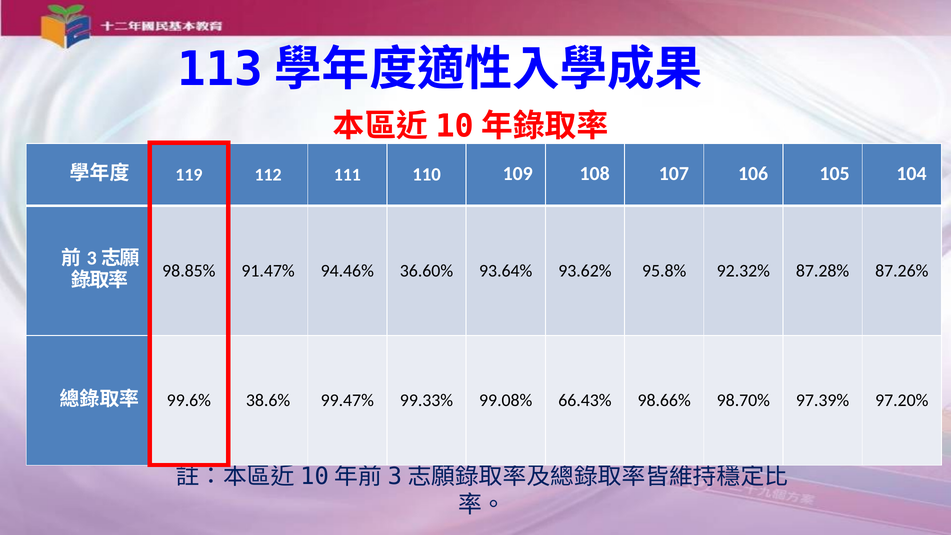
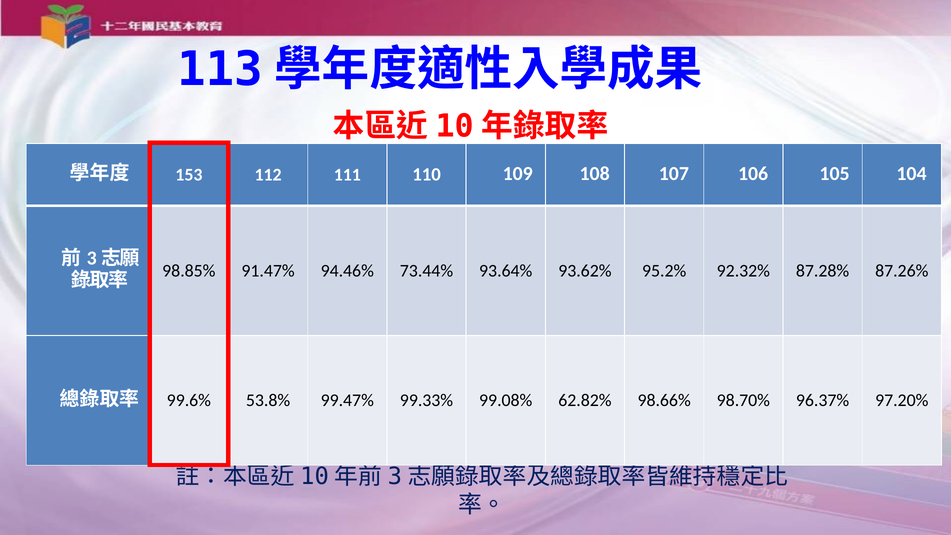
119: 119 -> 153 (189, 175)
36.60%: 36.60% -> 73.44% (426, 271)
95.8%: 95.8% -> 95.2% (664, 271)
38.6%: 38.6% -> 53.8% (268, 401)
66.43%: 66.43% -> 62.82% (585, 401)
97.39%: 97.39% -> 96.37% (823, 401)
